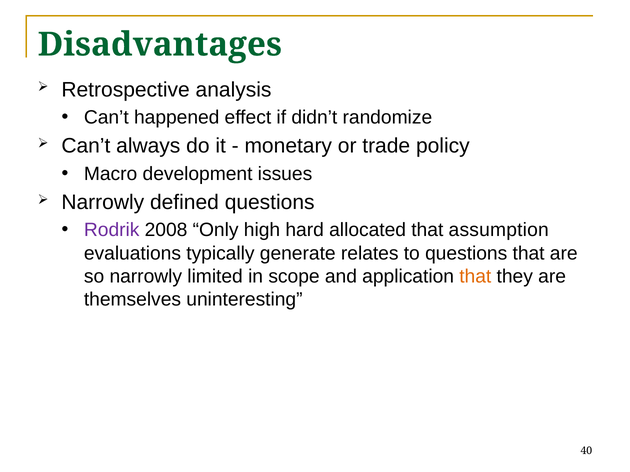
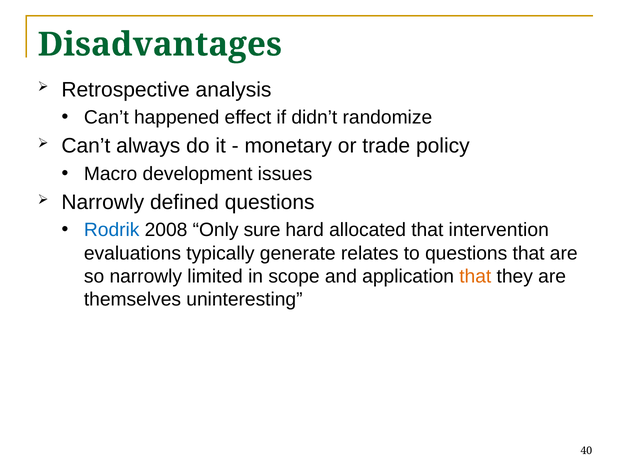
Rodrik colour: purple -> blue (112, 230)
high: high -> sure (262, 230)
assumption: assumption -> intervention (499, 230)
